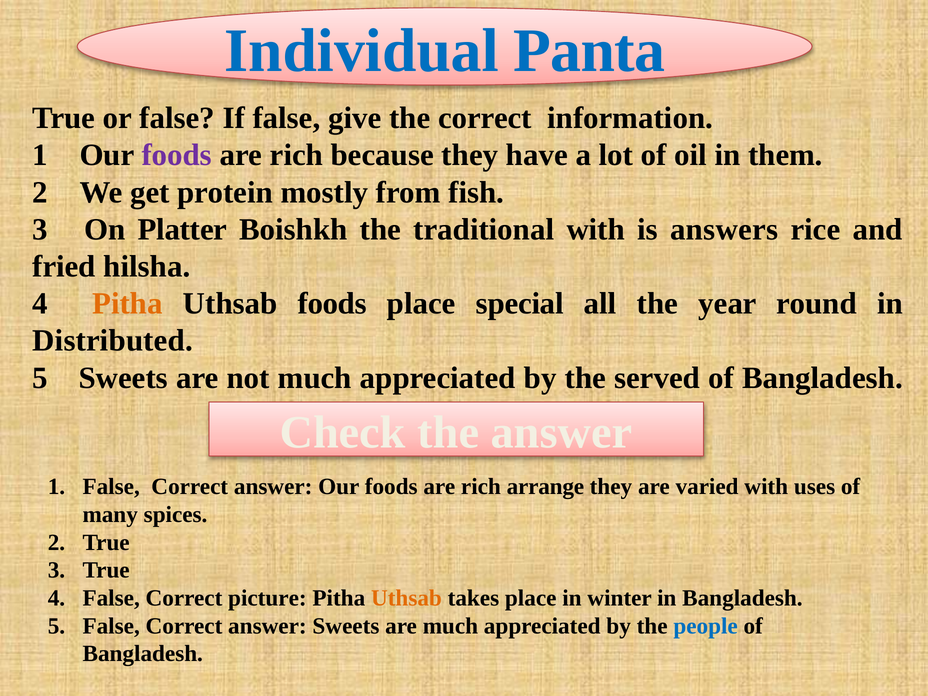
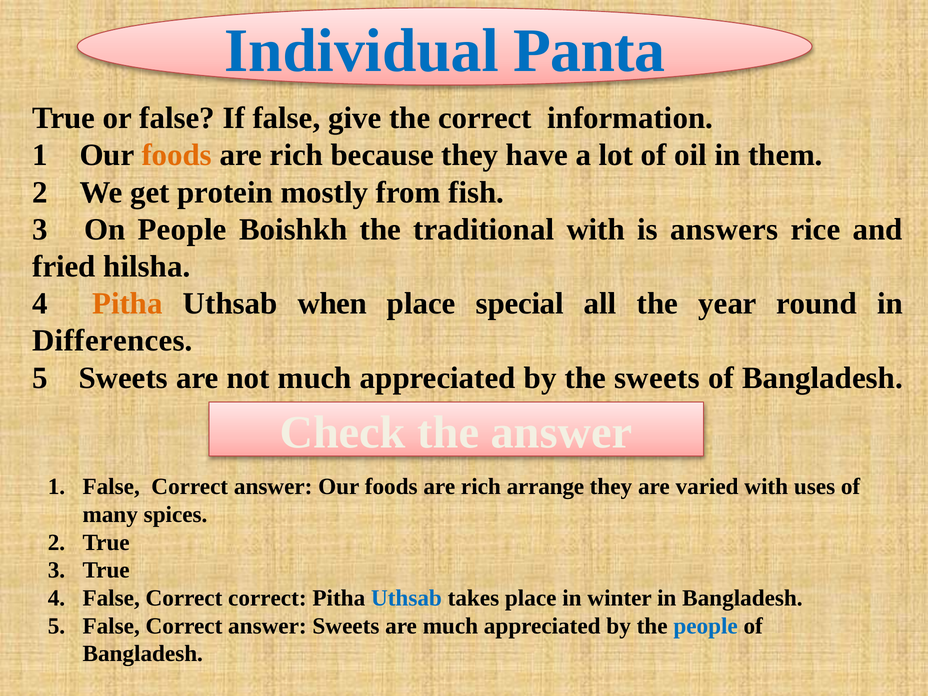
foods colour: purple -> orange (177, 155)
On Platter: Platter -> People (182, 229)
Uthsab foods: foods -> when (332, 304)
Distributed: Distributed -> Differences (112, 341)
the served: served -> sweets (657, 378)
Correct picture: picture -> correct (267, 598)
Uthsab colour: orange -> blue (406, 598)
